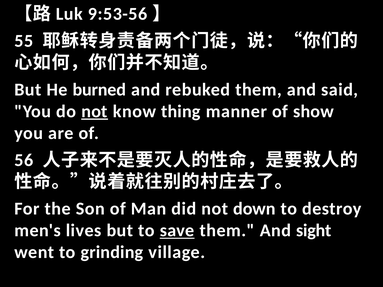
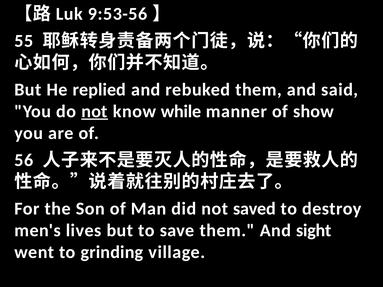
burned: burned -> replied (99, 90)
thing: thing -> while (181, 111)
down: down -> saved (254, 209)
save underline: present -> none (177, 231)
